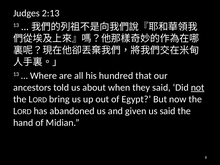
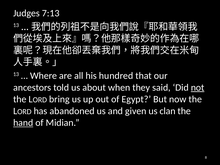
2:13: 2:13 -> 7:13 (51, 13)
us said: said -> clan (168, 111)
hand underline: none -> present (23, 123)
